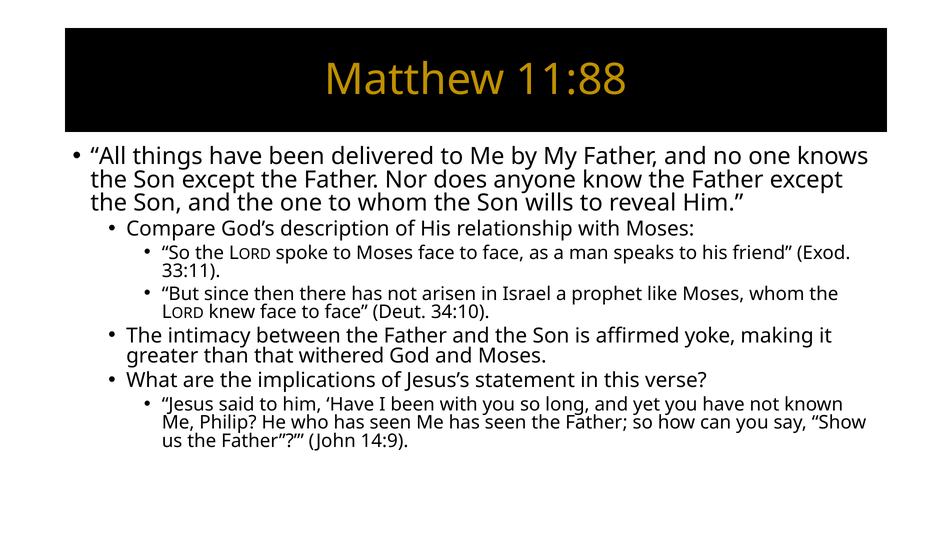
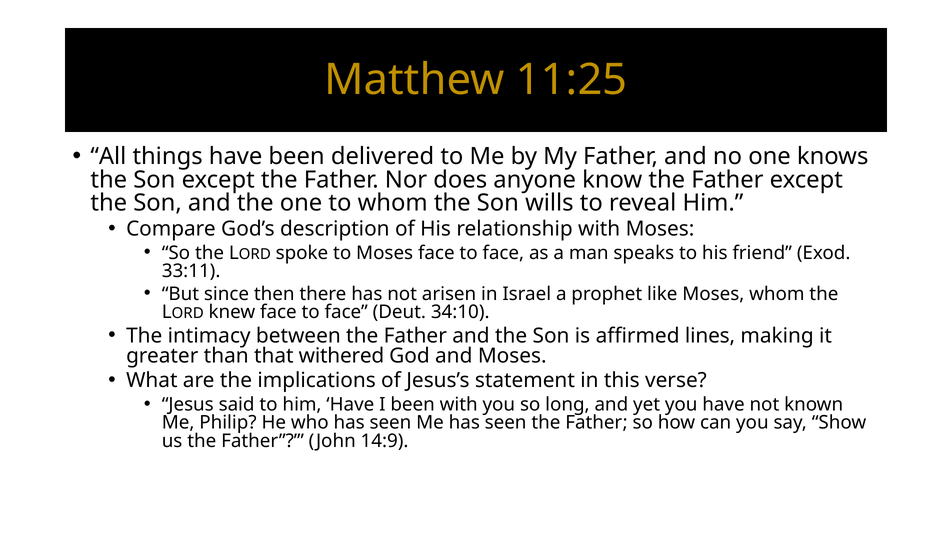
11:88: 11:88 -> 11:25 (572, 80)
yoke: yoke -> lines (710, 336)
